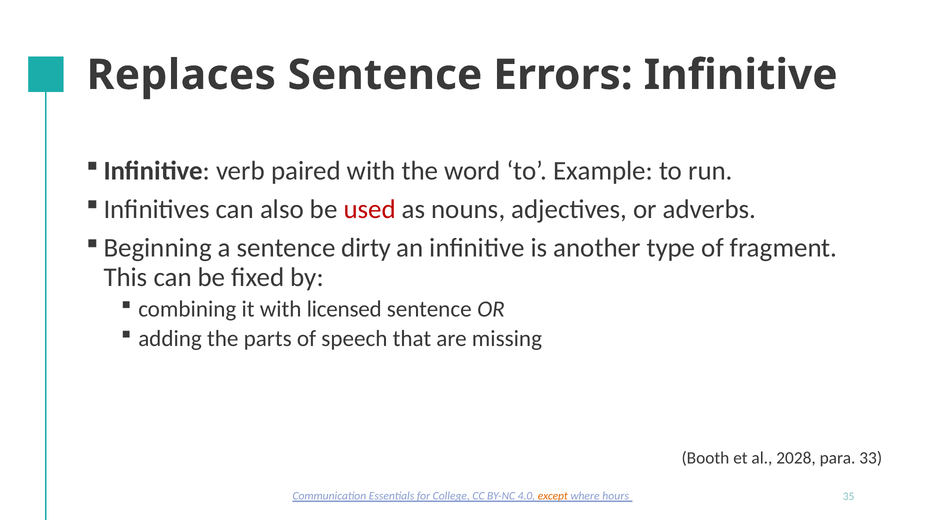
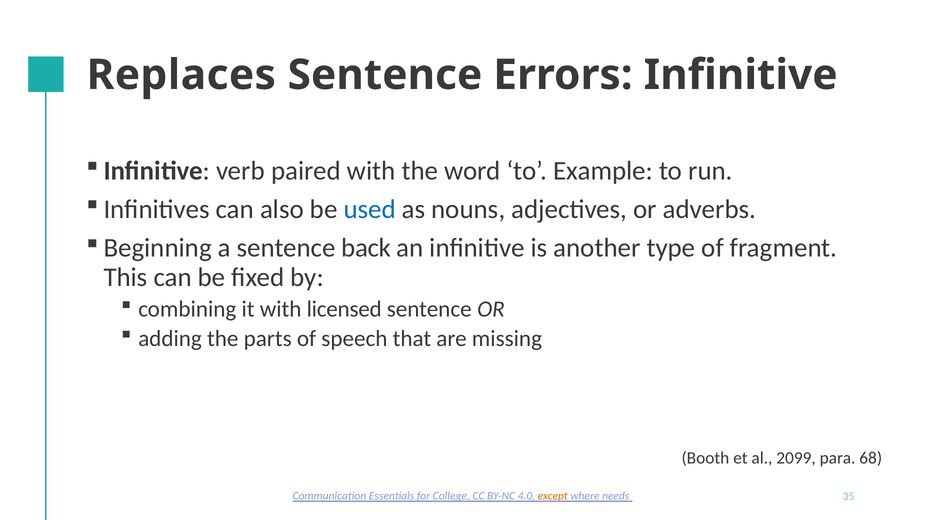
used colour: red -> blue (370, 209)
dirty: dirty -> back (366, 248)
2028: 2028 -> 2099 (796, 458)
33: 33 -> 68 (871, 458)
hours: hours -> needs (616, 496)
